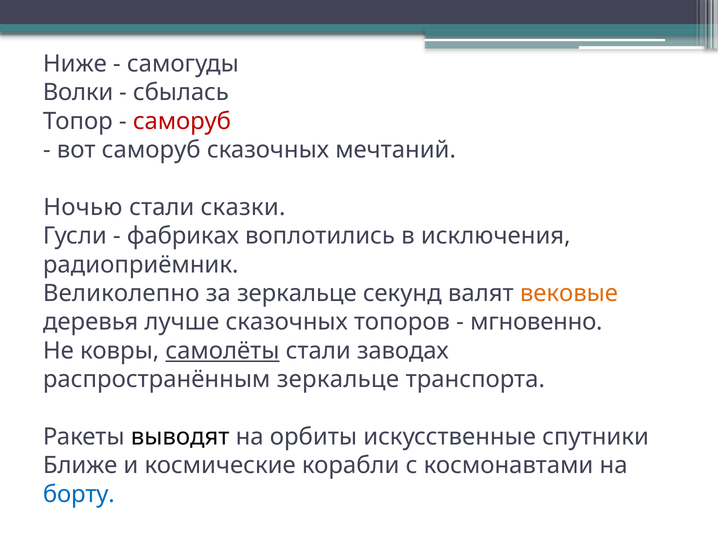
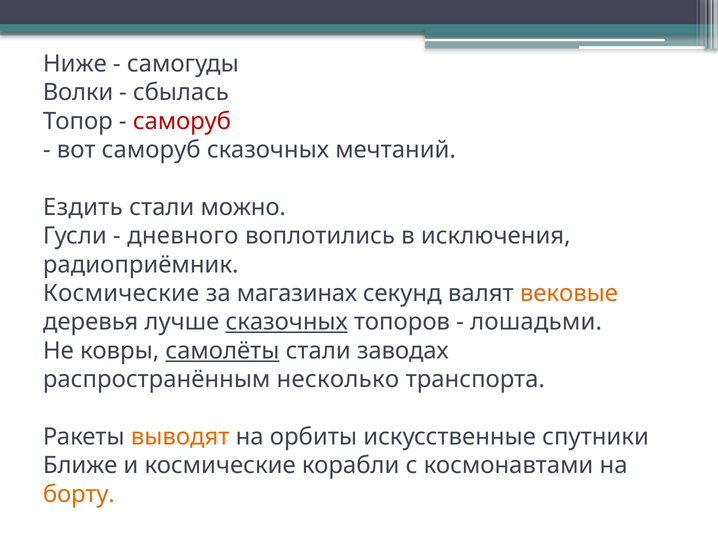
Ночью: Ночью -> Ездить (83, 207)
сказки: сказки -> можно (243, 207)
фабриках: фабриках -> дневного (183, 236)
Великолепно: Великолепно -> Космические (121, 294)
за зеркальце: зеркальце -> магазинах (297, 294)
сказочных underline: none -> present (287, 322)
мгновенно: мгновенно -> лошадьми (536, 322)
распространённым зеркальце: зеркальце -> несколько (338, 380)
выводят colour: black -> orange (180, 437)
борту colour: blue -> orange (79, 495)
